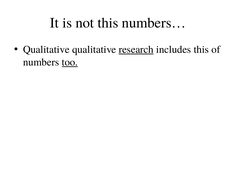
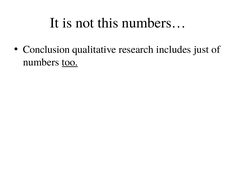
Qualitative: Qualitative -> Conclusion (46, 50)
research underline: present -> none (136, 50)
includes this: this -> just (201, 50)
